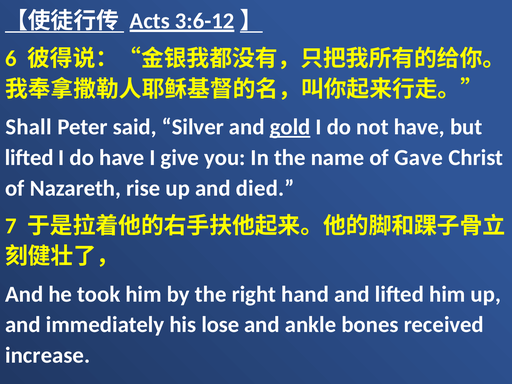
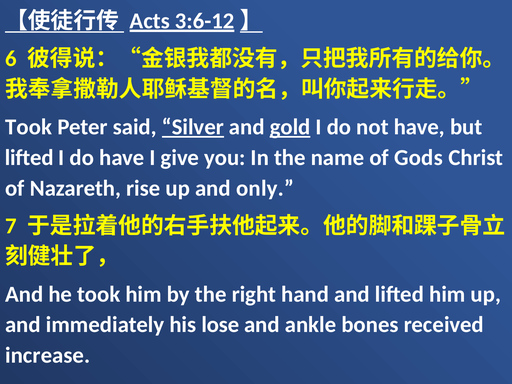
Shall: Shall -> Took (29, 127)
Silver underline: none -> present (193, 127)
Gave: Gave -> Gods (418, 158)
died: died -> only (265, 188)
